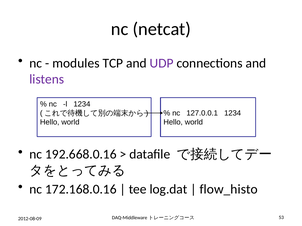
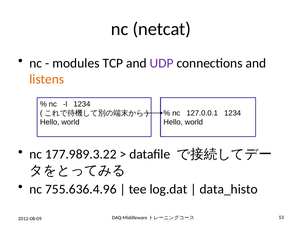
listens colour: purple -> orange (47, 79)
192.668.0.16: 192.668.0.16 -> 177.989.3.22 (81, 155)
172.168.0.16: 172.168.0.16 -> 755.636.4.96 (81, 190)
flow_histo: flow_histo -> data_histo (229, 190)
